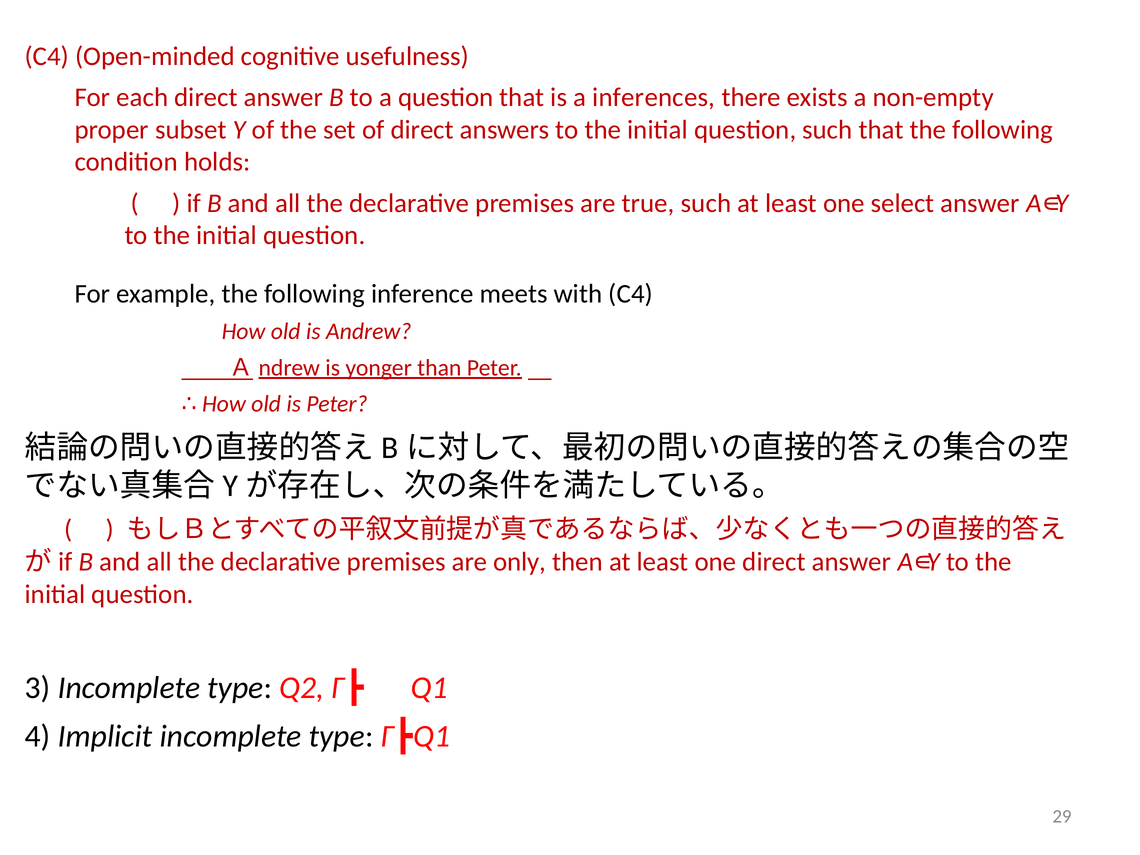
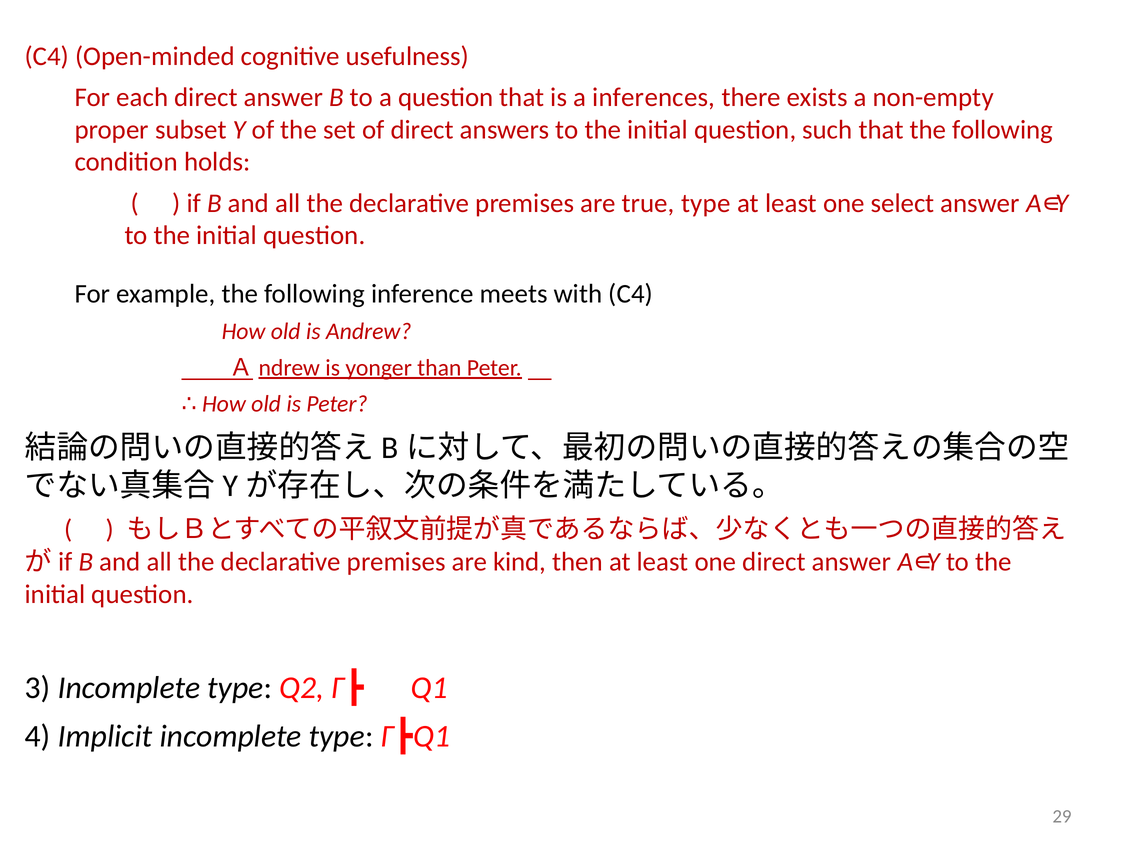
true such: such -> type (706, 203)
only: only -> kind (520, 562)
